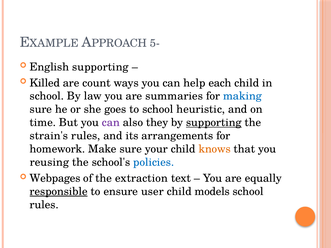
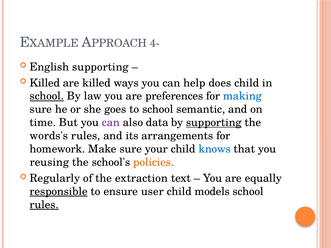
5-: 5- -> 4- (155, 43)
are count: count -> killed (97, 83)
each: each -> does (220, 83)
school underline: none -> present (47, 96)
summaries: summaries -> preferences (174, 96)
heuristic: heuristic -> semantic (201, 109)
they: they -> data (157, 123)
strain's: strain's -> words's (49, 136)
knows colour: orange -> blue (215, 149)
policies colour: blue -> orange (154, 162)
Webpages: Webpages -> Regularly (55, 178)
rules underline: none -> present (44, 205)
